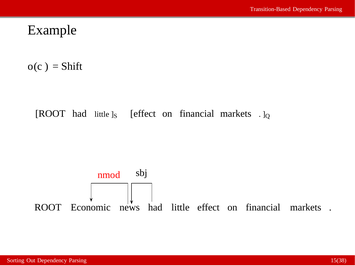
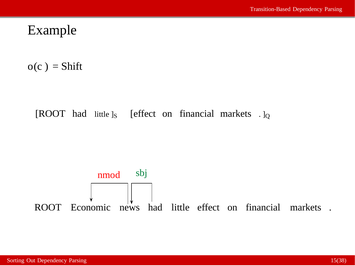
sbj colour: black -> green (142, 173)
